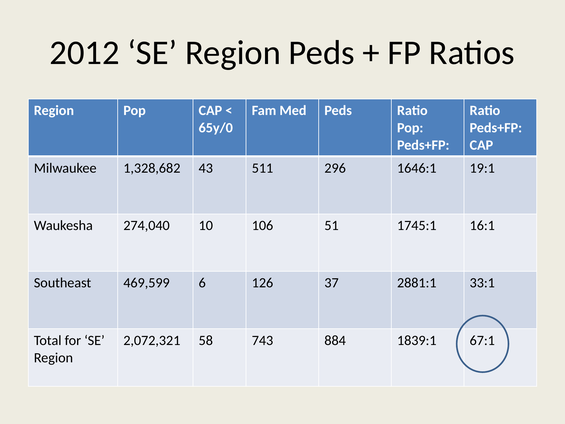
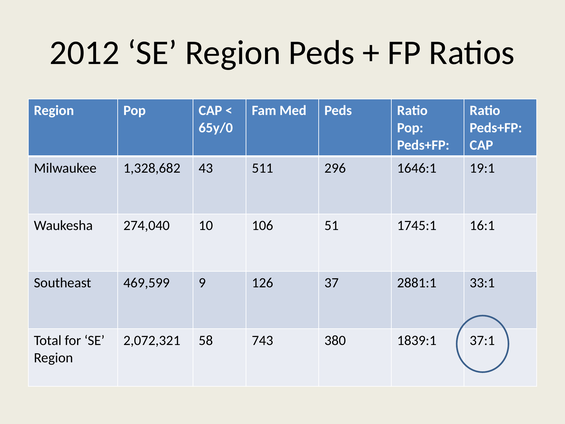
6: 6 -> 9 (202, 283)
884: 884 -> 380 (335, 340)
67:1: 67:1 -> 37:1 (482, 340)
